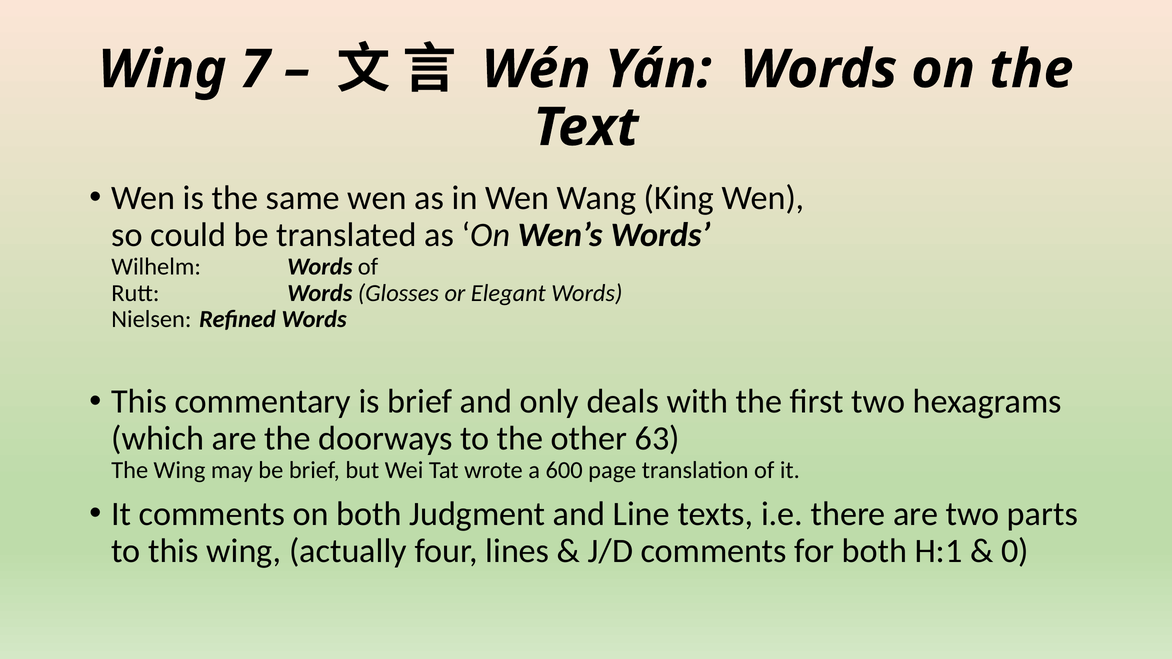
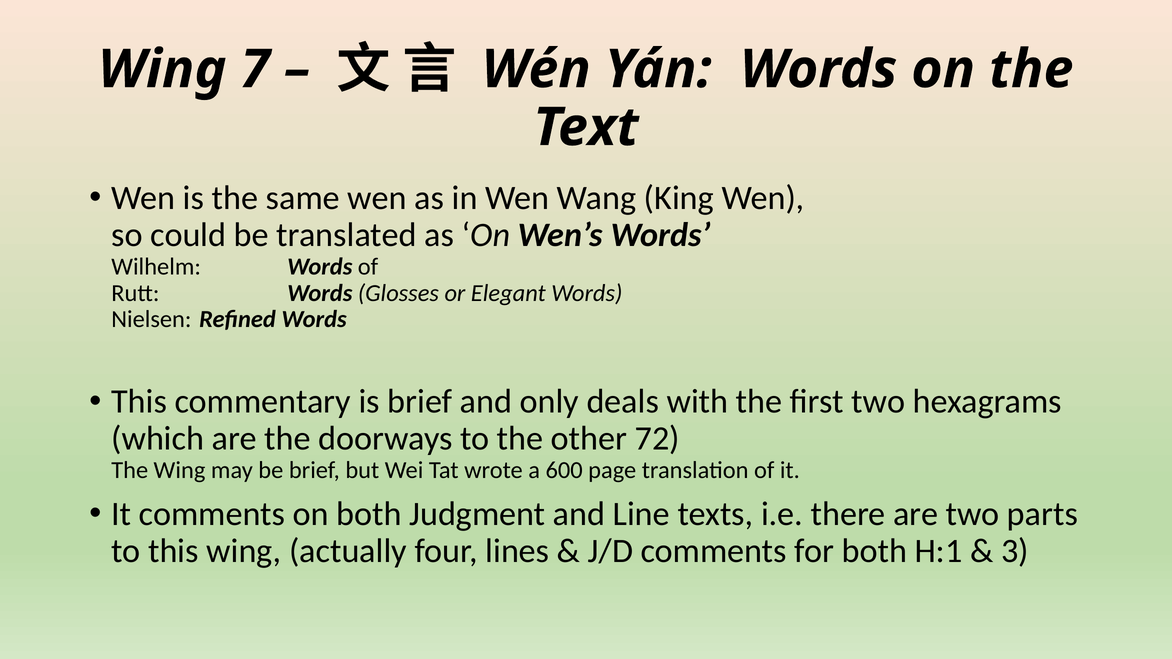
63: 63 -> 72 (657, 439)
0: 0 -> 3 (1015, 551)
